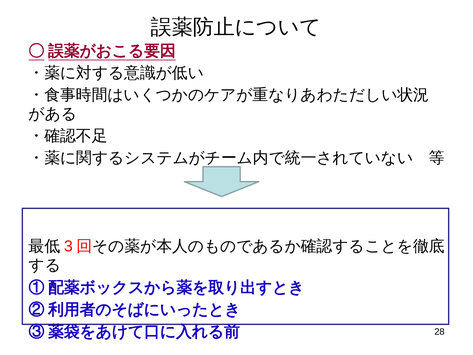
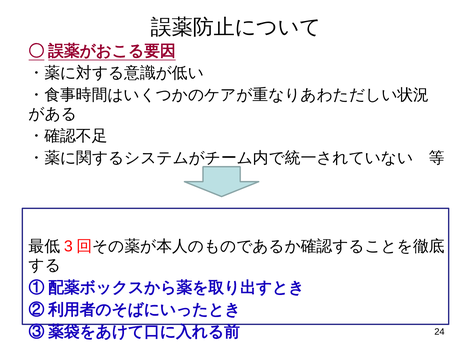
28: 28 -> 24 (439, 332)
